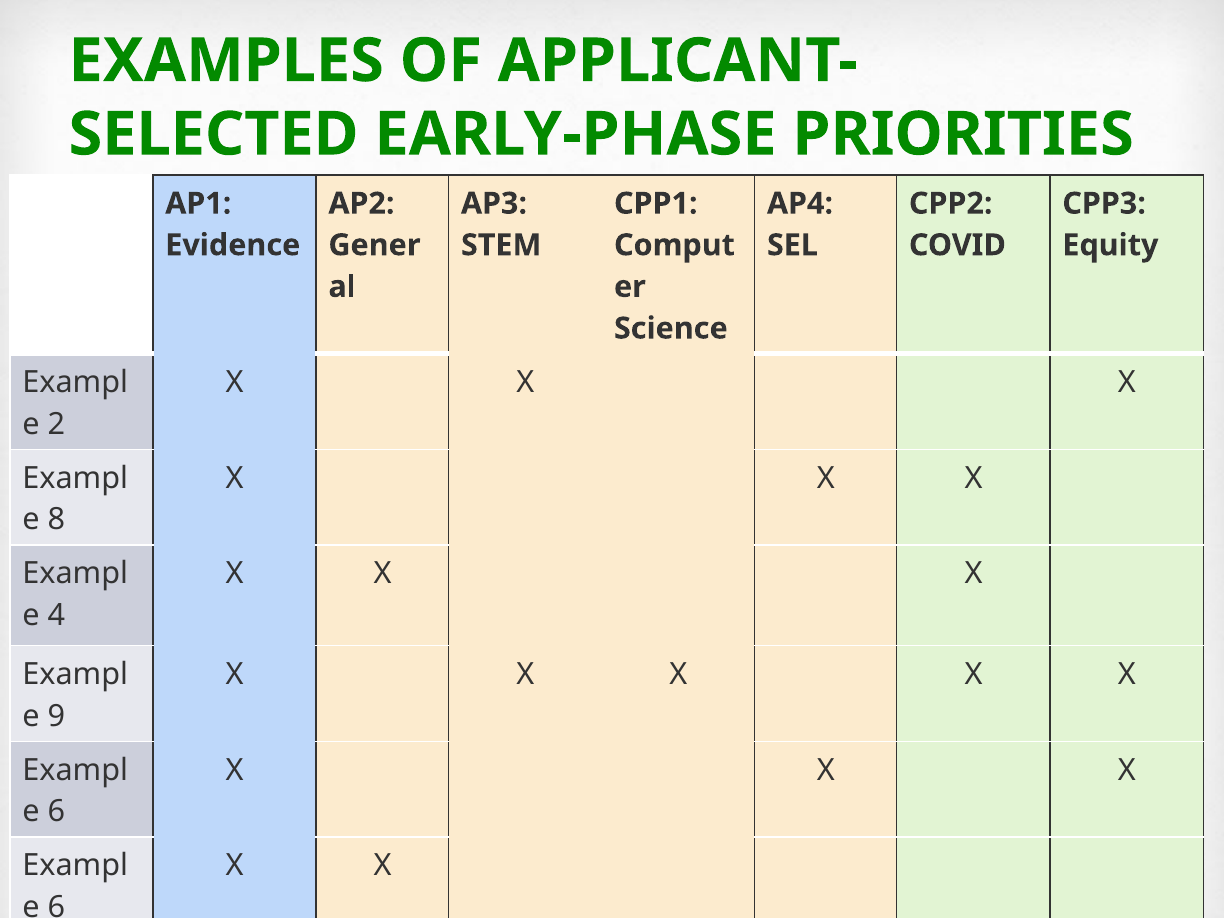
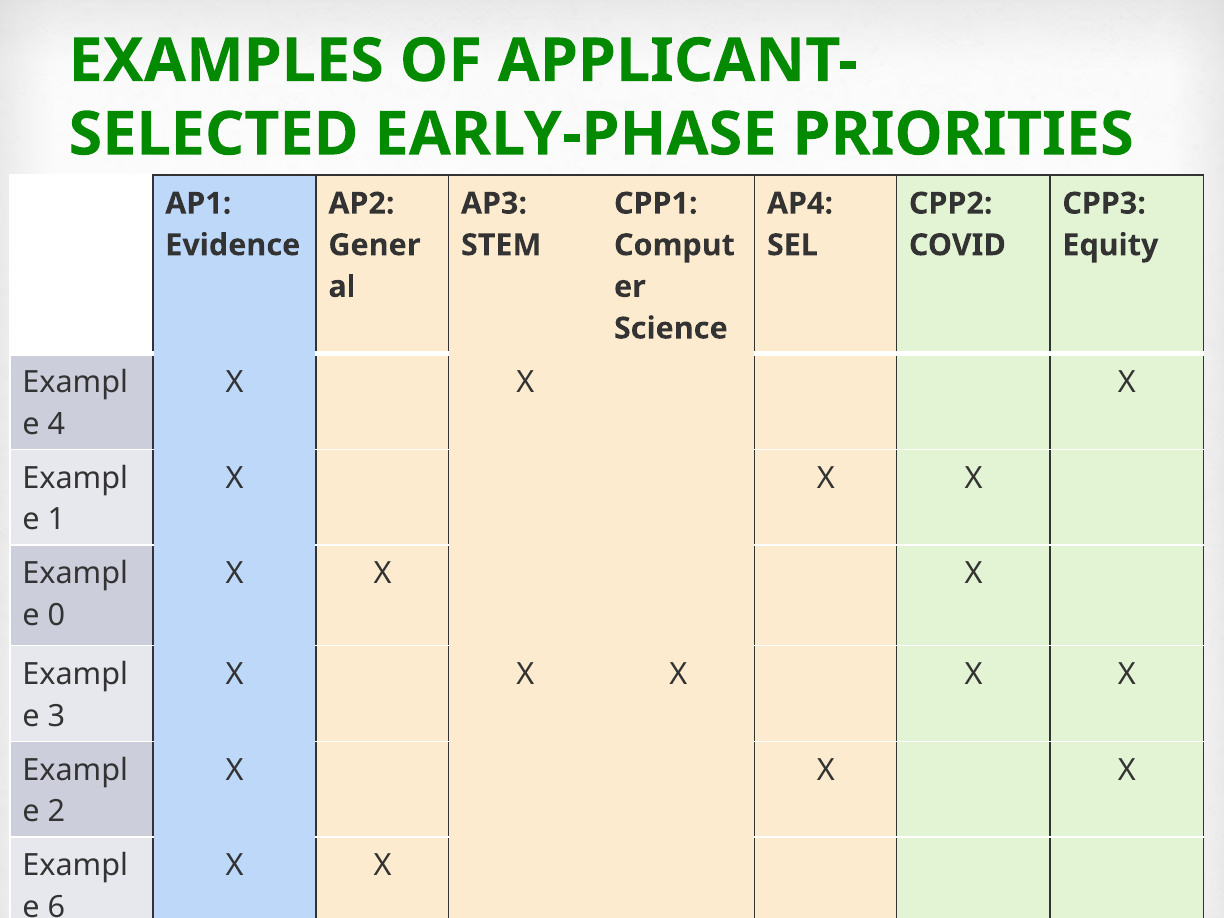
2: 2 -> 4 (56, 424)
8: 8 -> 1 (56, 520)
4: 4 -> 0 (56, 615)
9: 9 -> 3 (56, 716)
6: 6 -> 2 (56, 812)
